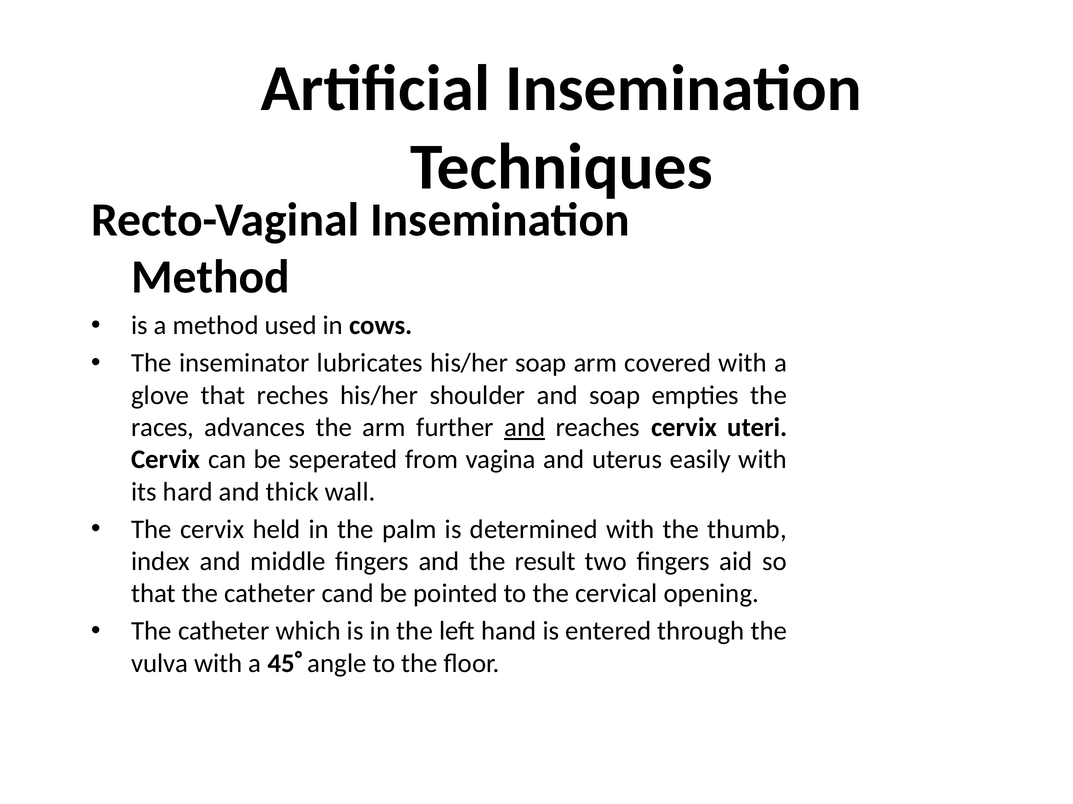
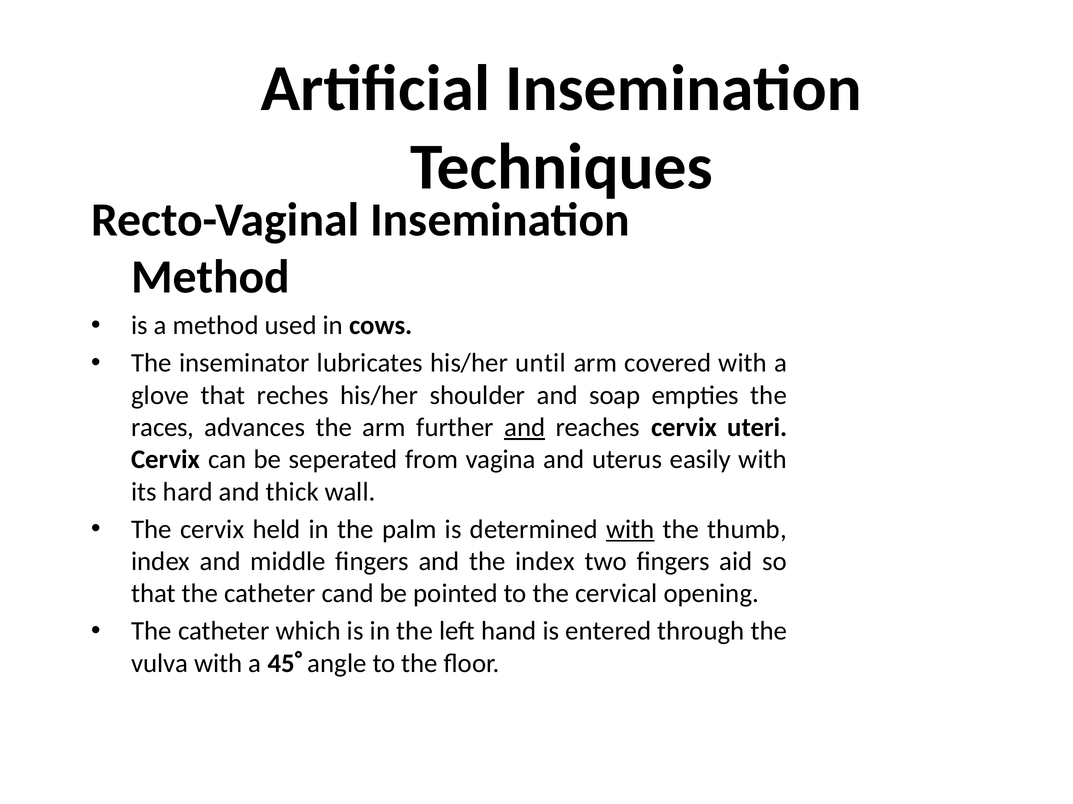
his/her soap: soap -> until (541, 363)
with underline: none -> present (630, 530)
the result: result -> index (545, 562)
